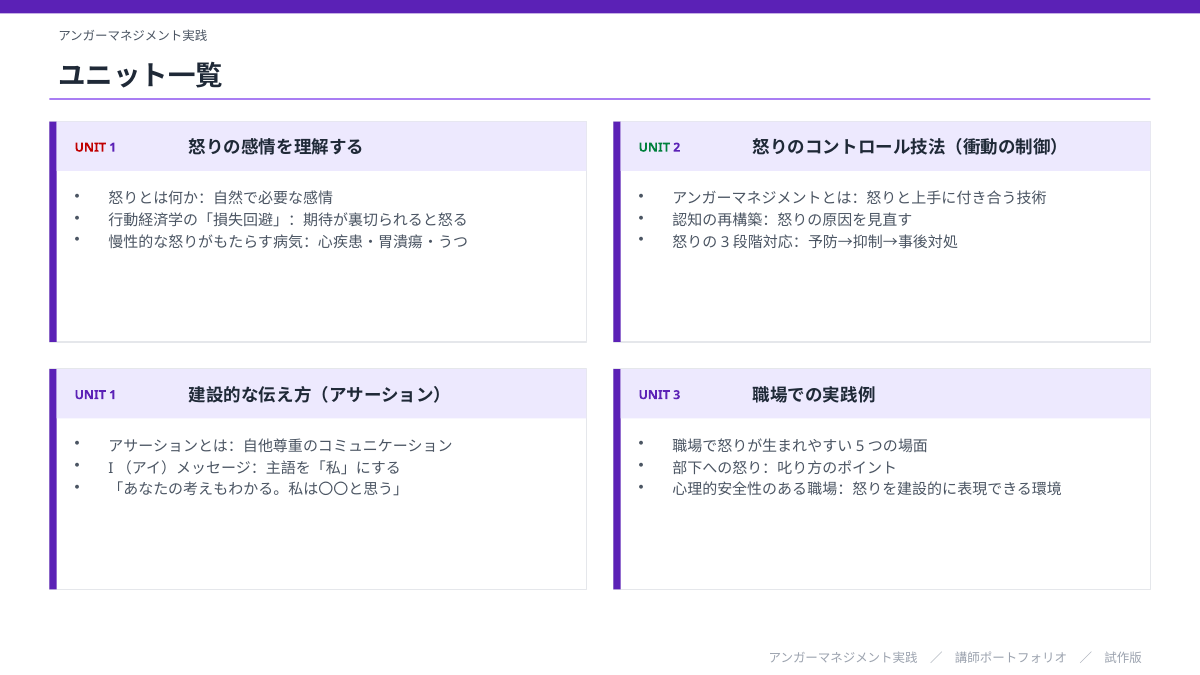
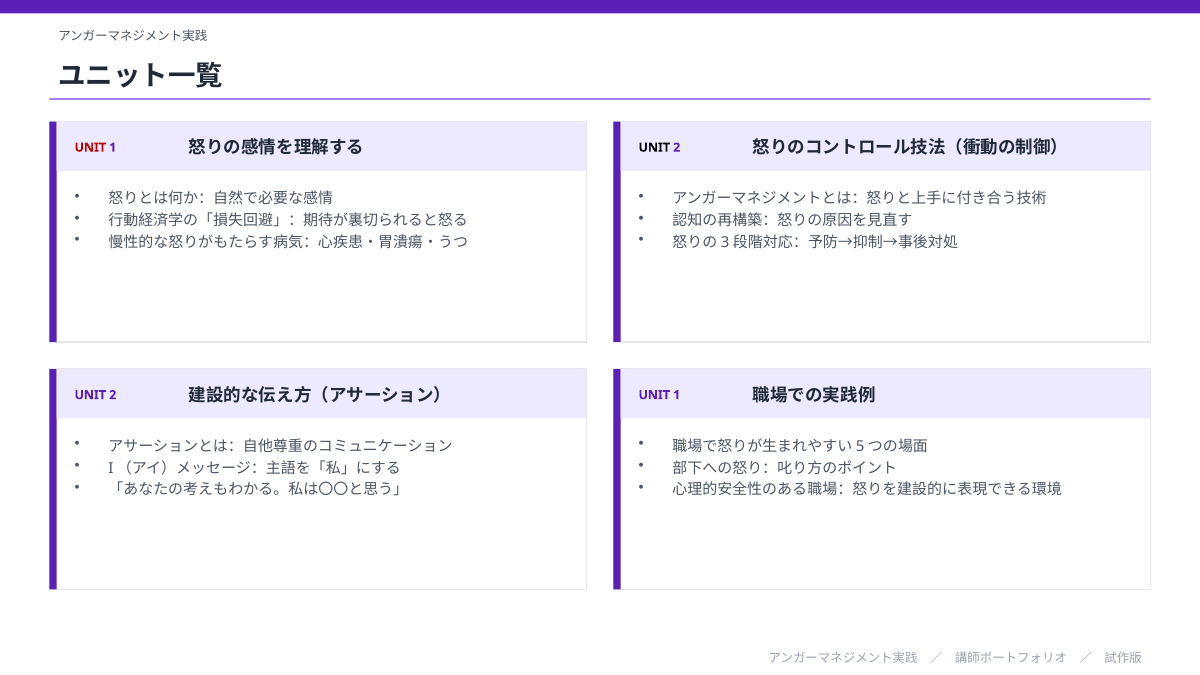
UNIT colour: green -> black (654, 148)
1: 1 -> 2 (113, 395)
3: 3 -> 1 (677, 395)
